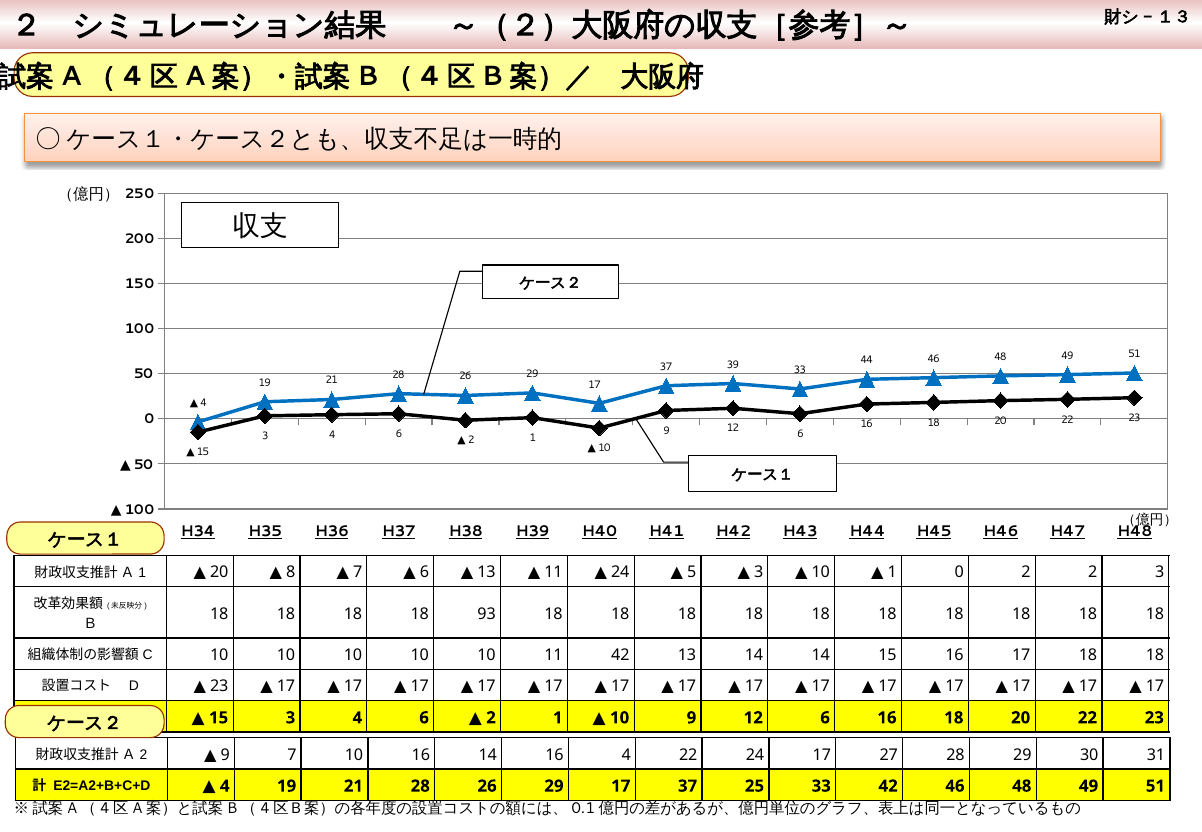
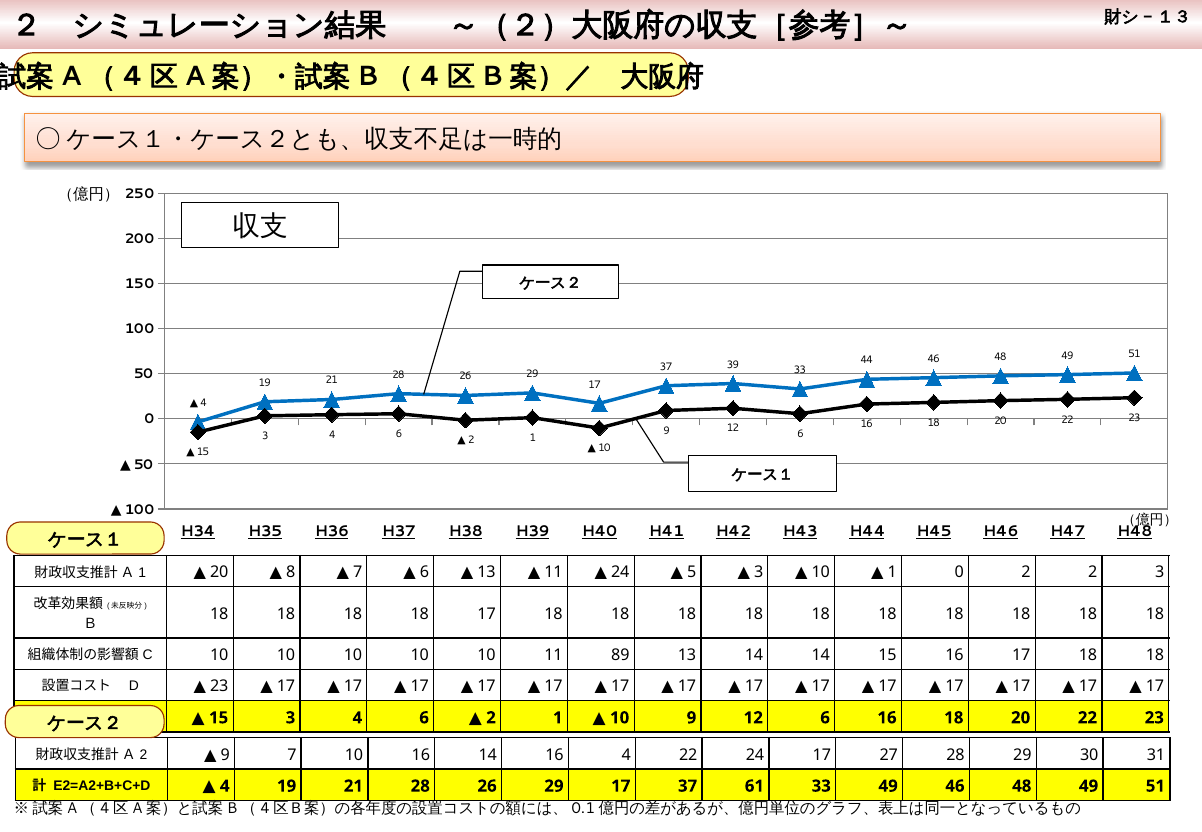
18 93: 93 -> 17 (487, 614)
11 42: 42 -> 89 (620, 655)
25: 25 -> 61 (754, 786)
33 42: 42 -> 49 (888, 786)
